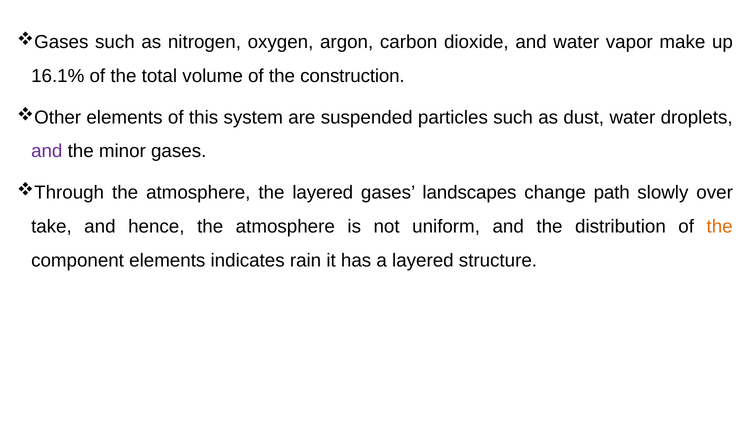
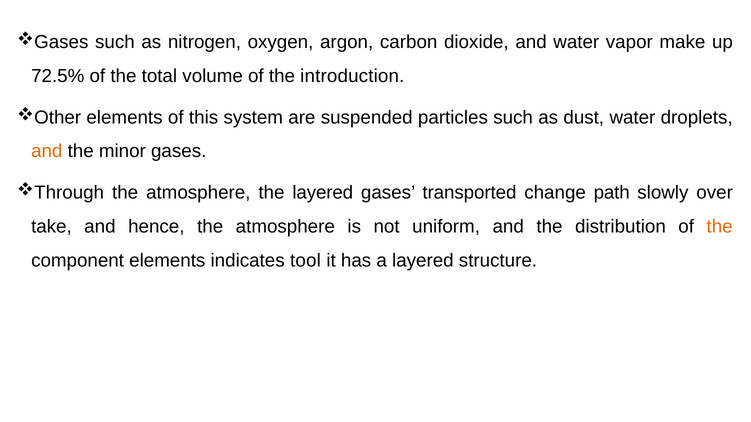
16.1%: 16.1% -> 72.5% (58, 76)
construction: construction -> introduction (352, 76)
and colour: purple -> orange (47, 151)
landscapes: landscapes -> transported (469, 193)
rain: rain -> tool (305, 261)
